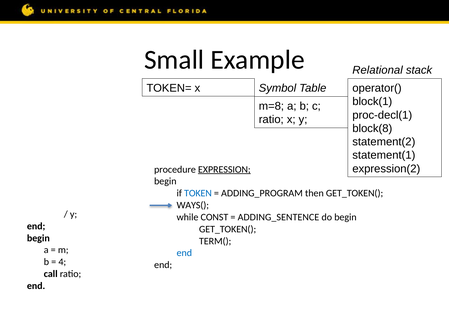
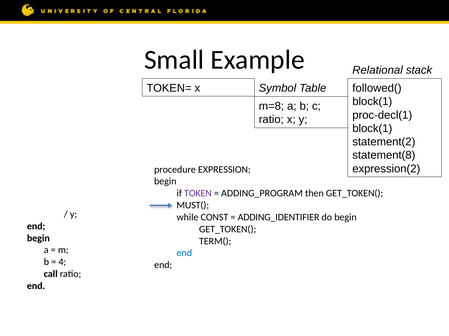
operator(: operator( -> followed( (377, 88)
block(8: block(8 -> block(1 (372, 129)
statement(1: statement(1 -> statement(8 (384, 156)
EXPRESSION underline: present -> none (224, 170)
TOKEN colour: blue -> purple (198, 194)
WAYS(: WAYS( -> MUST( (193, 206)
ADDING_SENTENCE: ADDING_SENTENCE -> ADDING_IDENTIFIER (279, 218)
